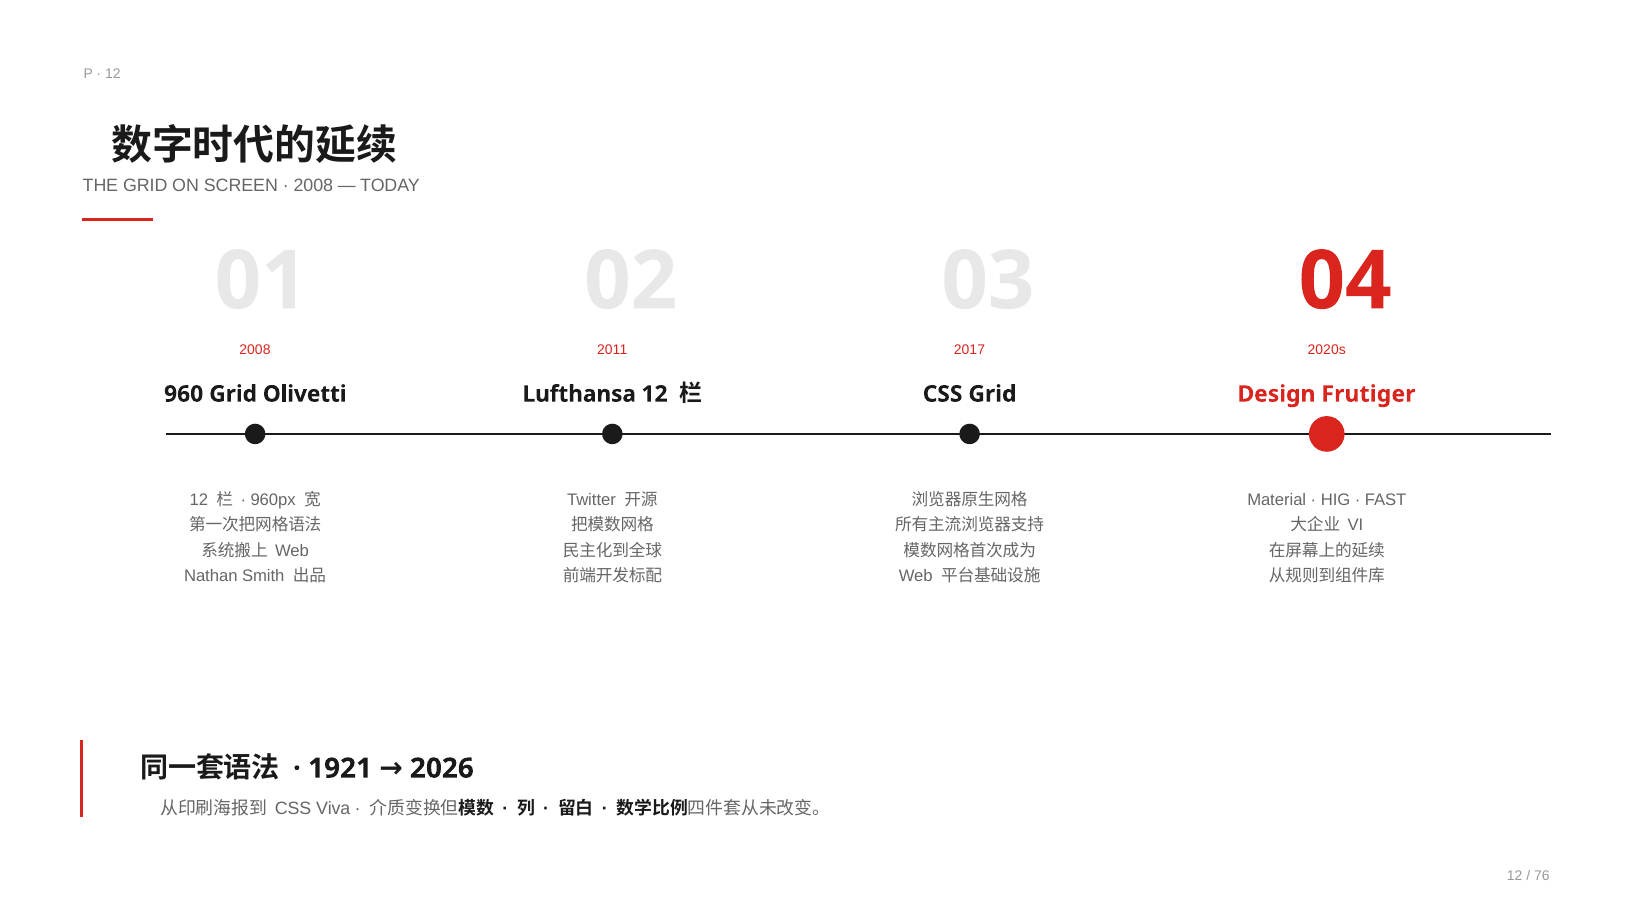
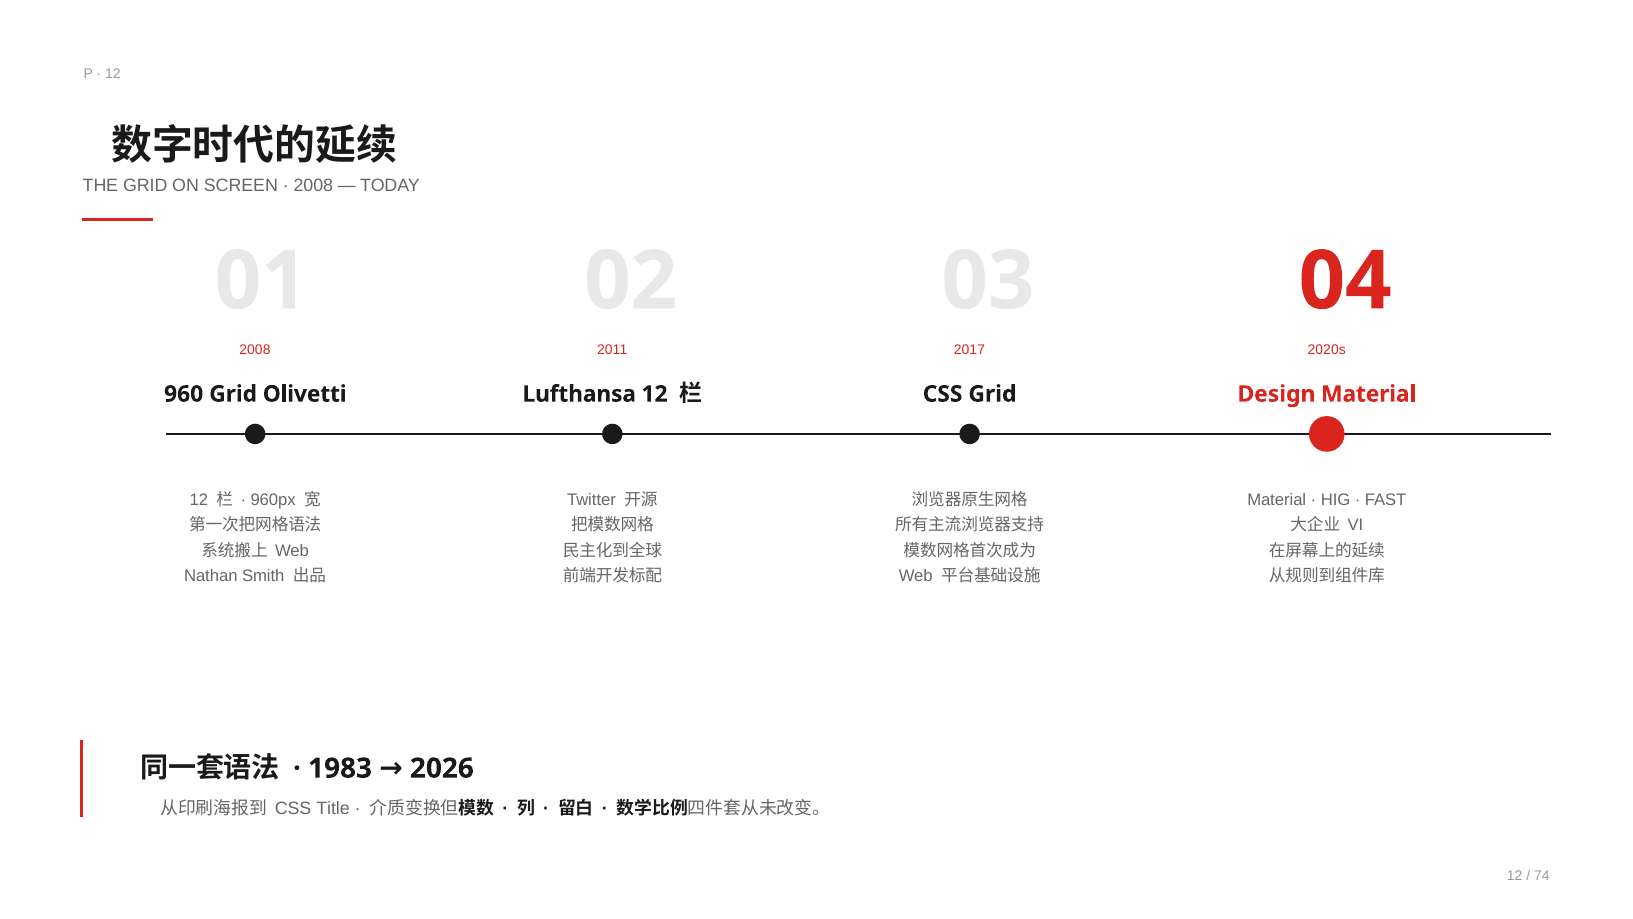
Design Frutiger: Frutiger -> Material (1369, 394)
1921: 1921 -> 1983 (340, 768)
Viva: Viva -> Title (333, 808)
76: 76 -> 74 (1542, 875)
